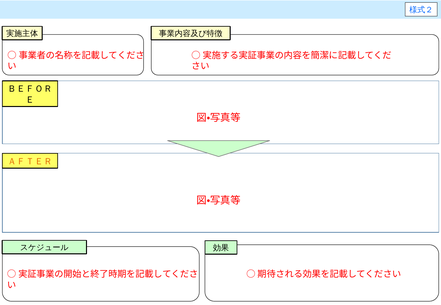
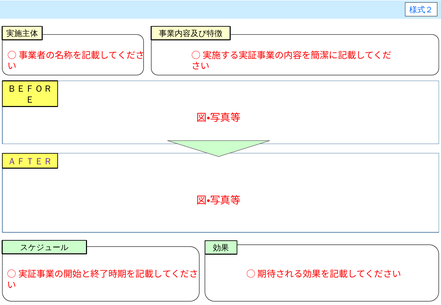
ＡＦＴＥＲ colour: orange -> purple (30, 162)
